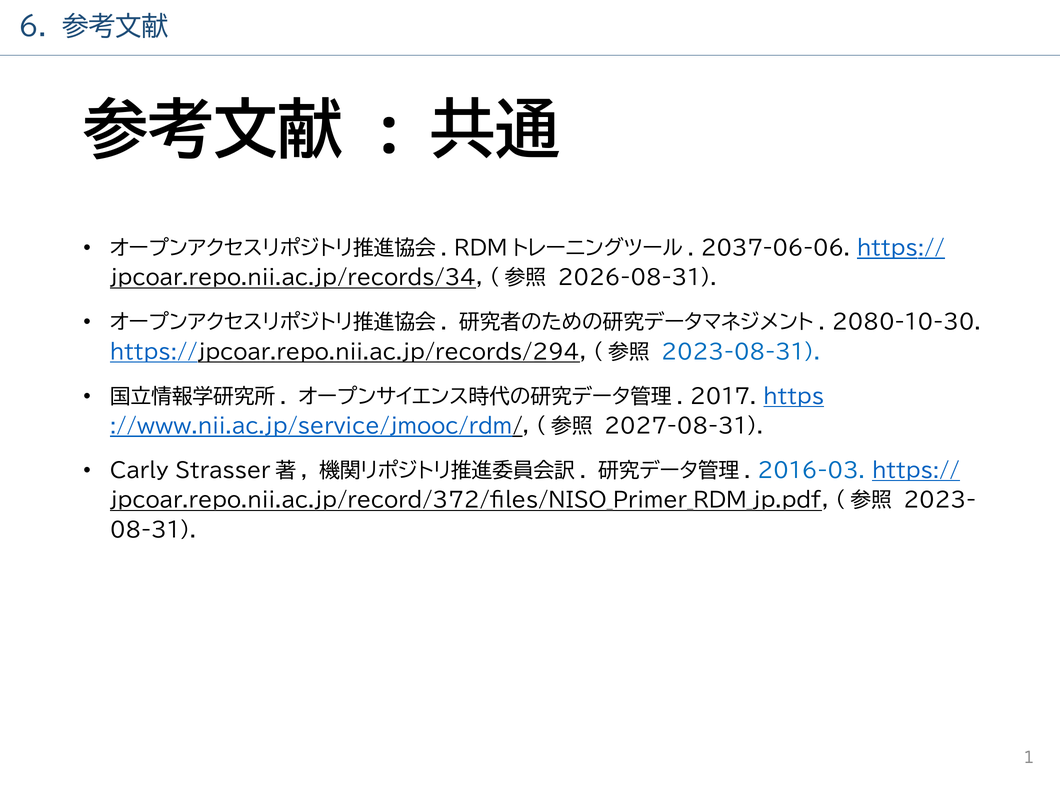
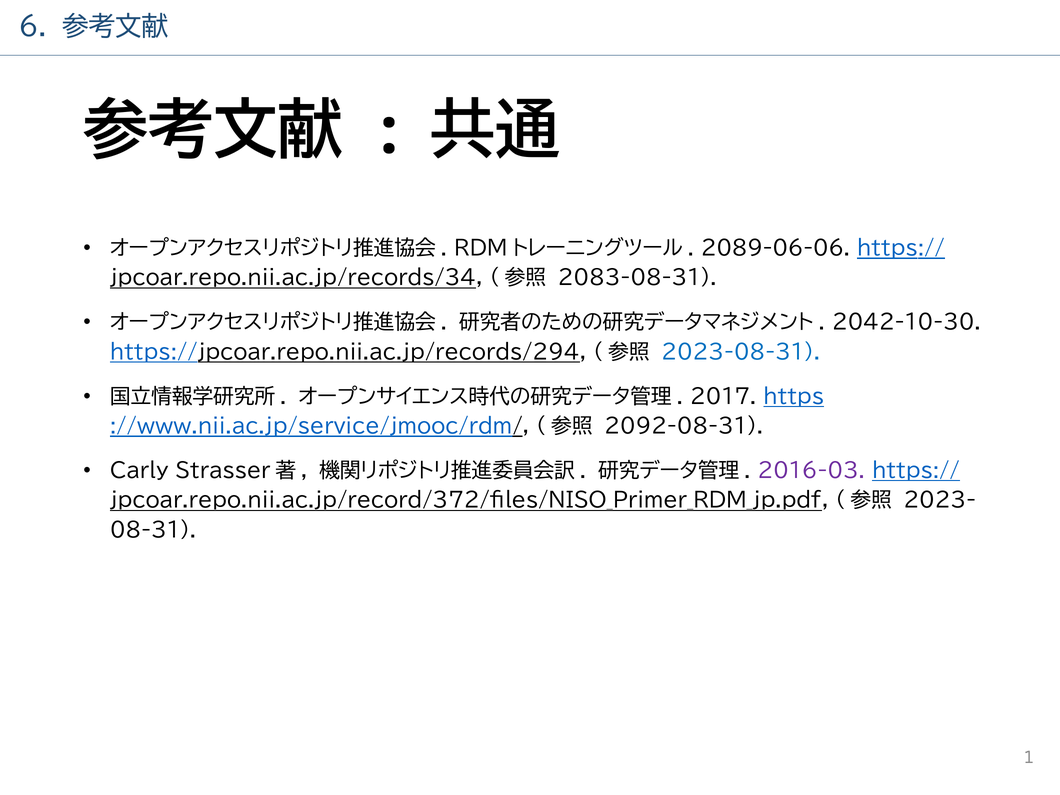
2037-06-06: 2037-06-06 -> 2089-06-06 (776, 248)
2026-08-31: 2026-08-31 -> 2083-08-31 (637, 278)
2080-10-30: 2080-10-30 -> 2042-10-30 (906, 323)
2027-08-31: 2027-08-31 -> 2092-08-31 (684, 427)
2016-03 colour: blue -> purple (811, 471)
